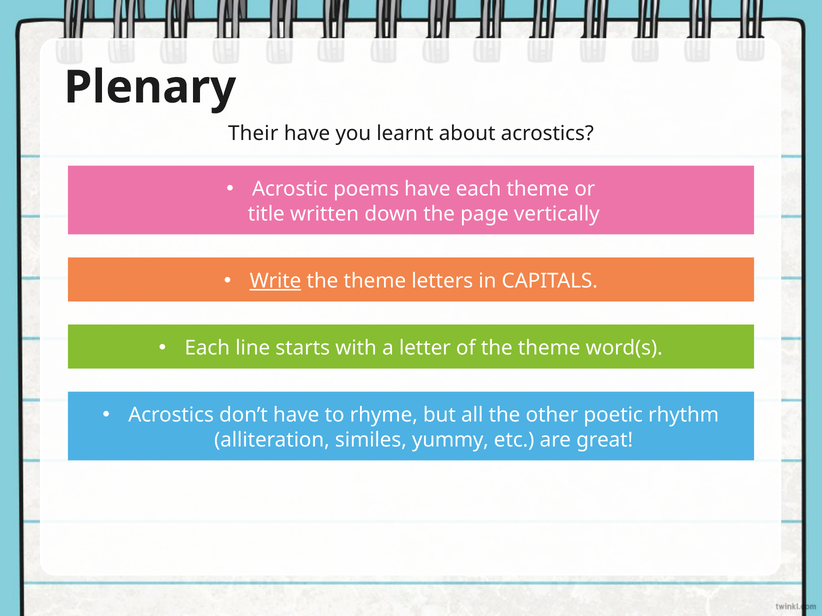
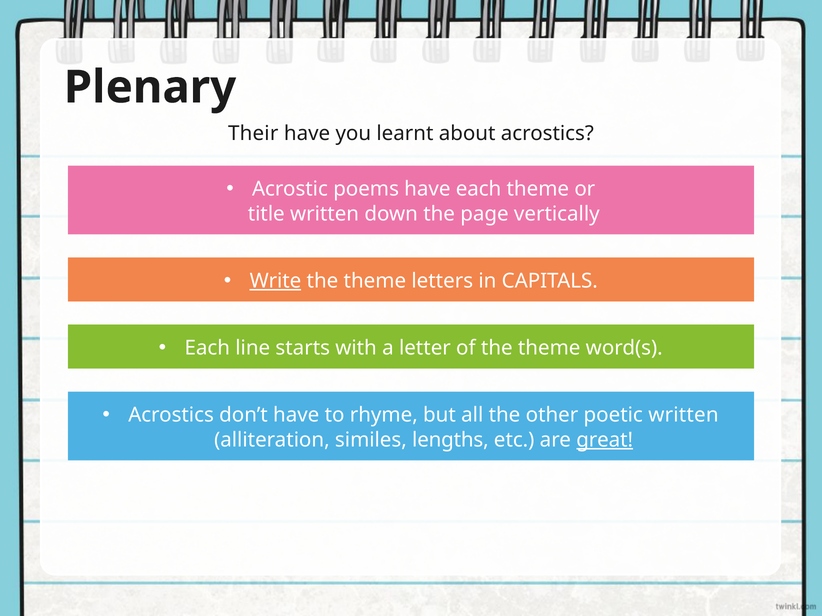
poetic rhythm: rhythm -> written (683, 416)
yummy: yummy -> lengths (450, 440)
great underline: none -> present (605, 440)
